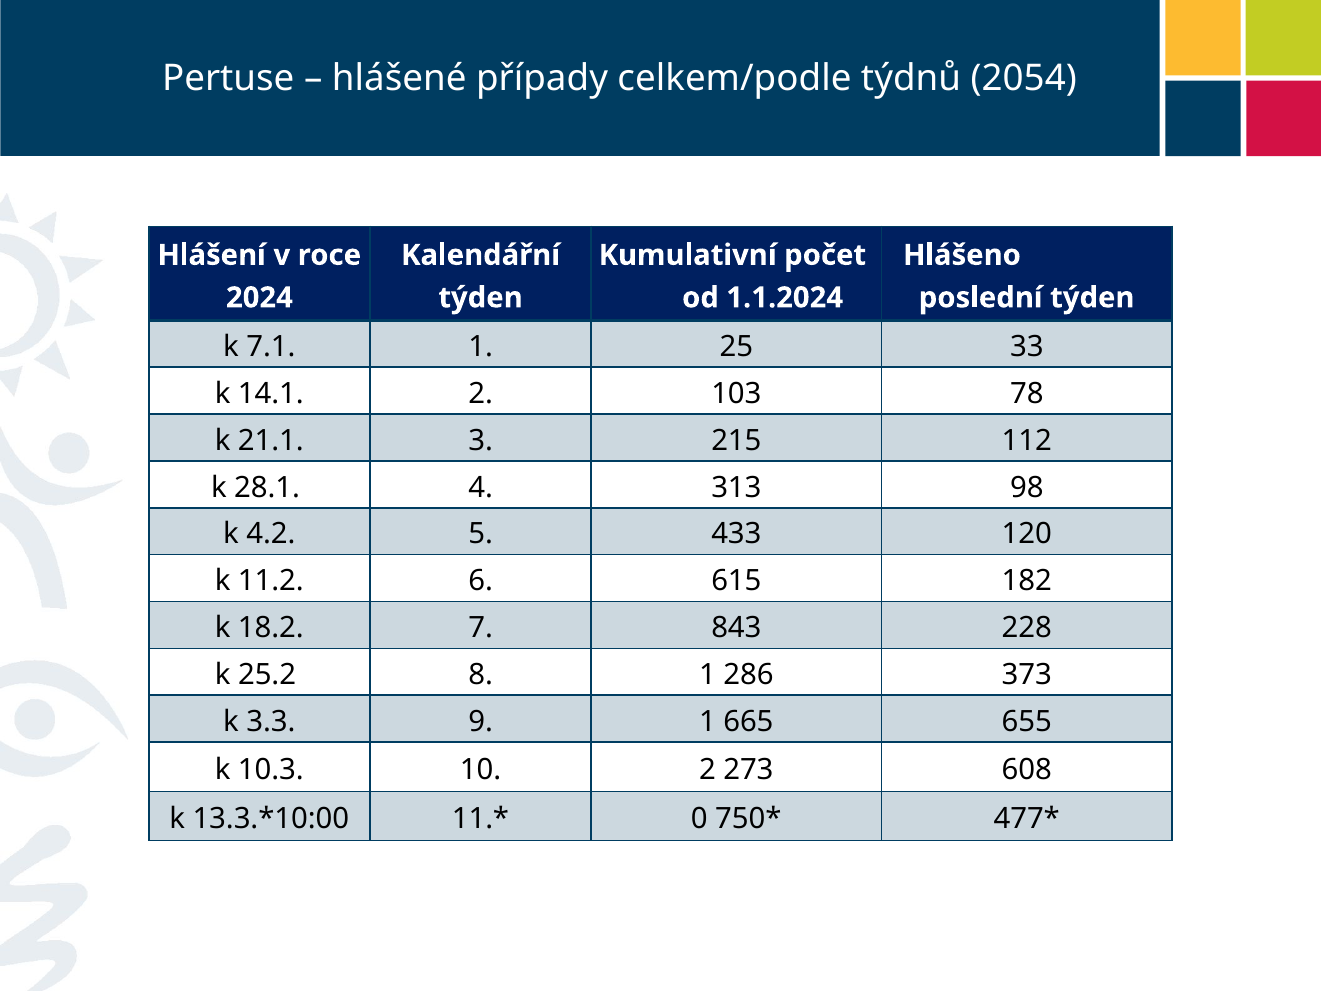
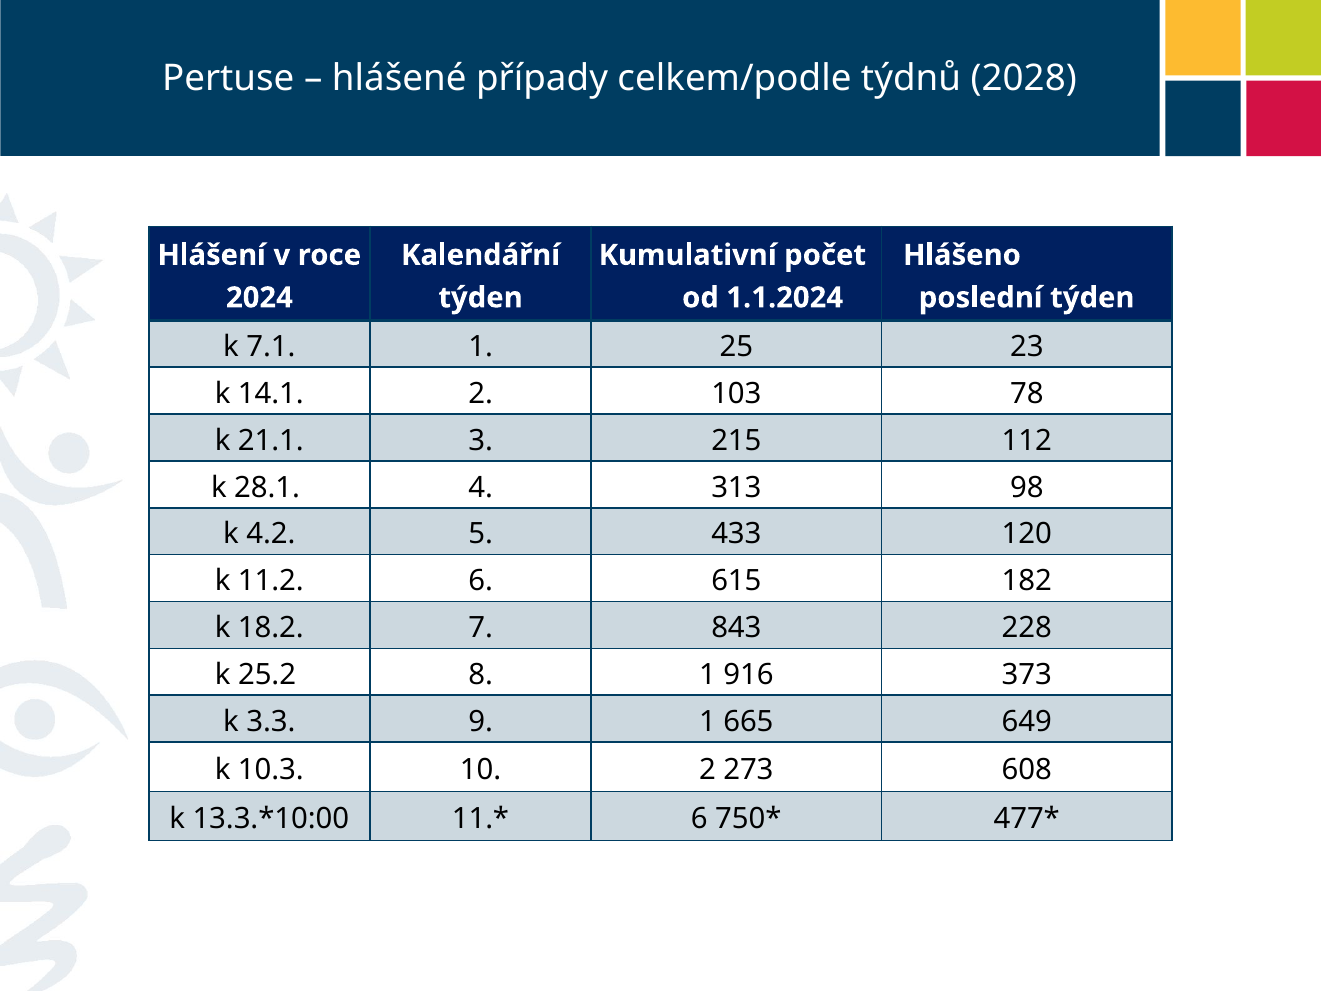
2054: 2054 -> 2028 (1024, 79)
33: 33 -> 23 (1027, 347)
286: 286 -> 916 (748, 675)
655: 655 -> 649 (1027, 722)
0: 0 -> 6 (699, 819)
